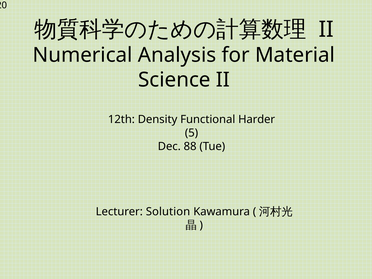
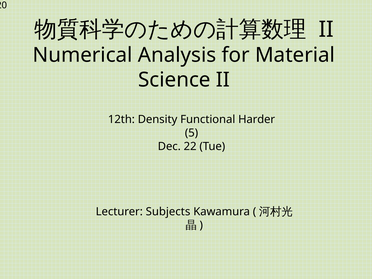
88: 88 -> 22 (190, 146)
Solution: Solution -> Subjects (168, 212)
